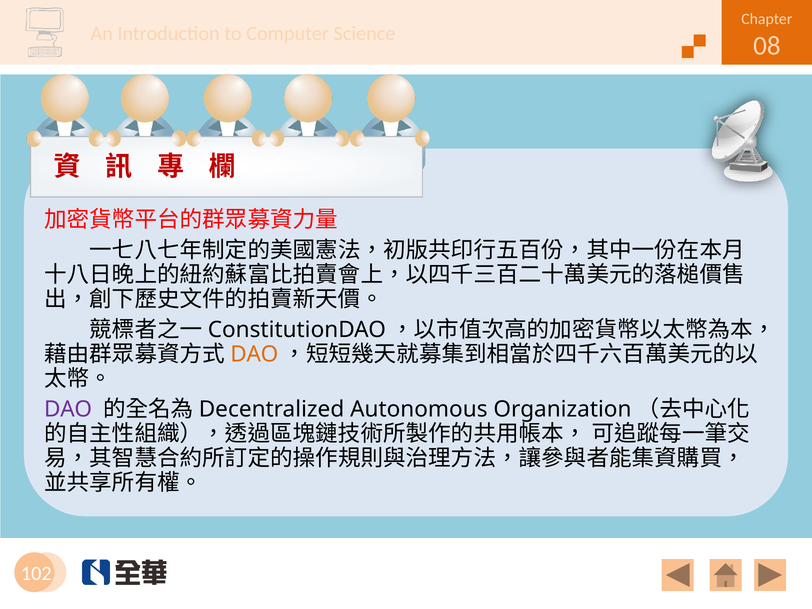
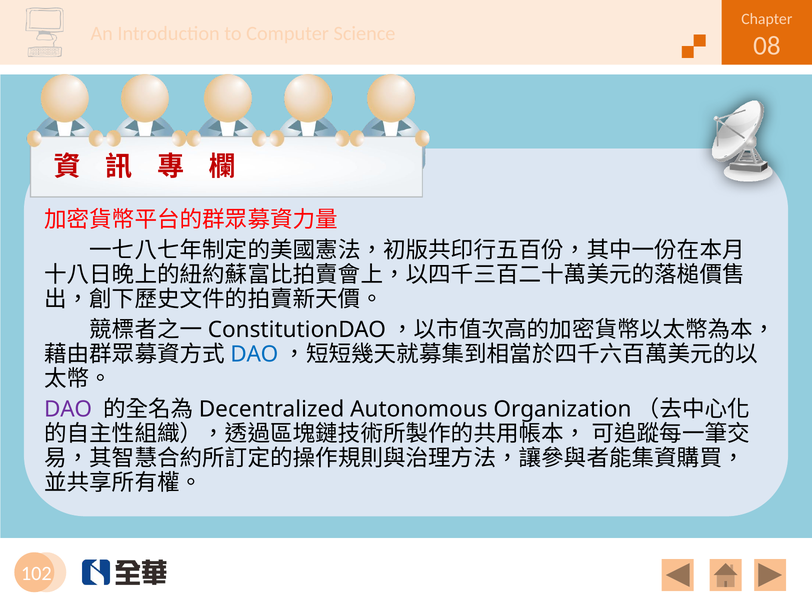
DAO colour: orange -> blue (254, 354)
